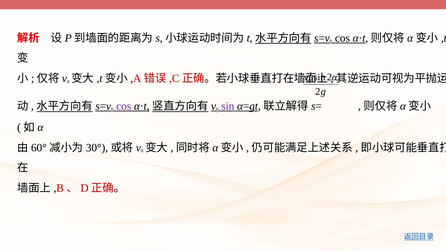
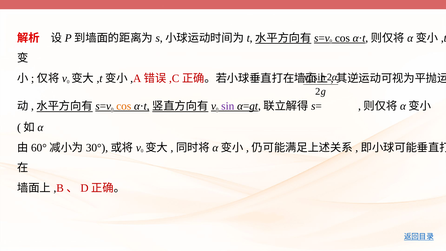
cos colour: purple -> orange (124, 106)
